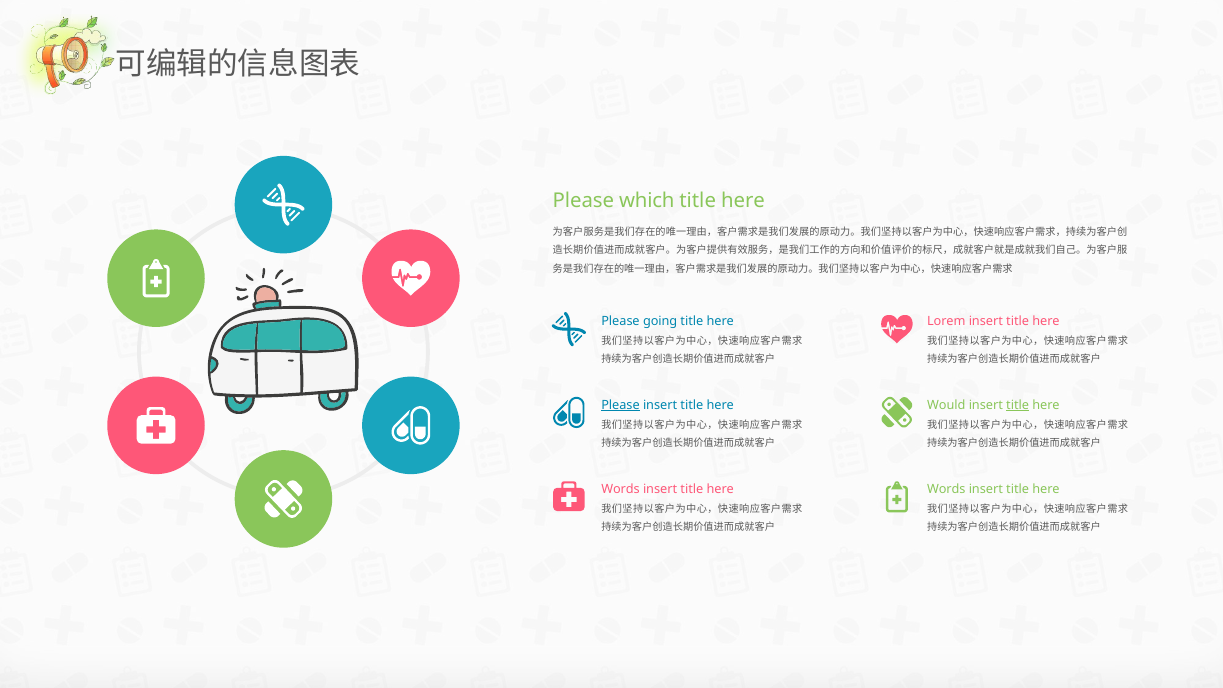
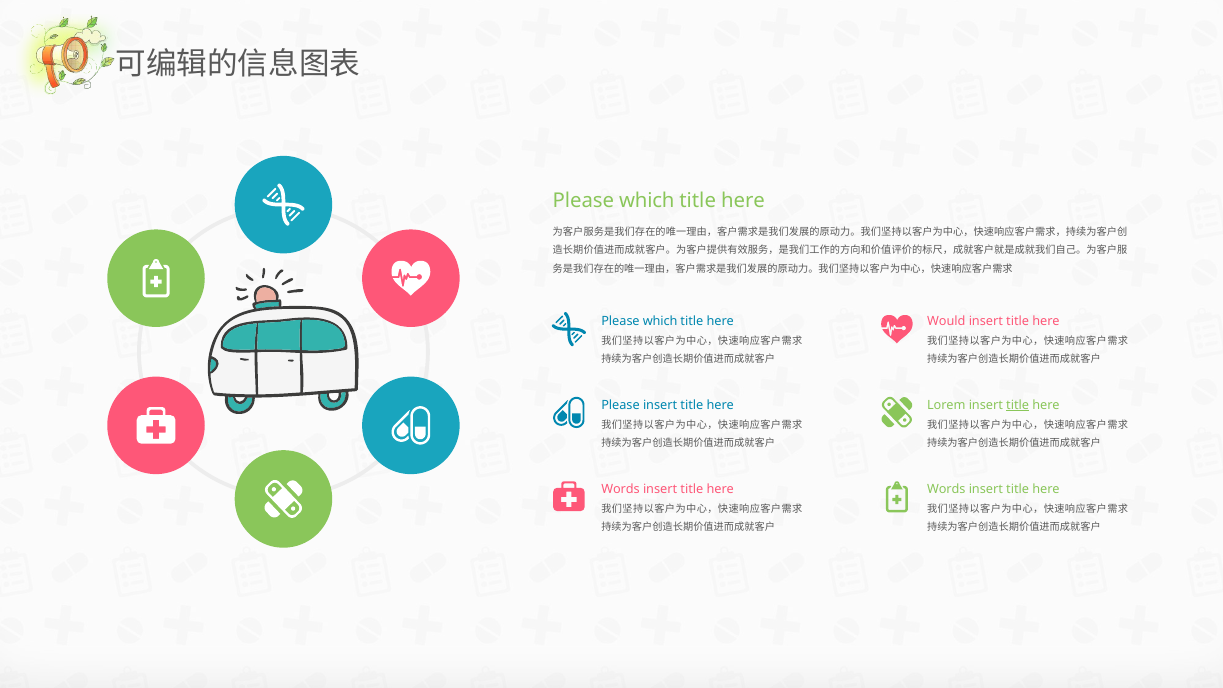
going: going -> which (660, 321)
Lorem: Lorem -> Would (946, 321)
Please underline: present -> none (620, 405)
Would: Would -> Lorem (946, 405)
